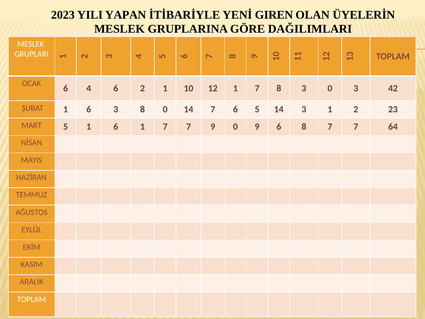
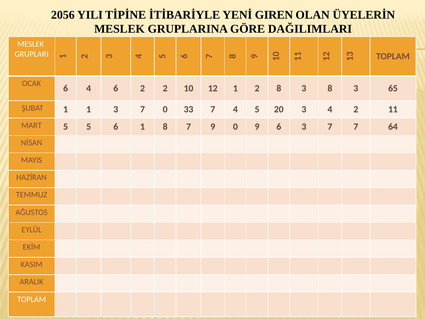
2023: 2023 -> 2056 (63, 15)
YAPAN: YAPAN -> TİPİNE (126, 15)
6 2 1: 1 -> 2 (165, 88)
12 1 7: 7 -> 2 (257, 88)
3 0: 0 -> 8 (330, 88)
42: 42 -> 65 (393, 88)
ŞUBAT 1 6: 6 -> 1 (89, 109)
8: 8 -> 7 (142, 109)
0 14: 14 -> 33 (189, 109)
7 6: 6 -> 4 (235, 109)
5 14: 14 -> 20 (279, 109)
1: 1 -> 4 (330, 109)
23: 23 -> 11 (393, 109)
5 1: 1 -> 5 (89, 127)
6 1 7: 7 -> 8 (165, 127)
6 8: 8 -> 3 (304, 127)
